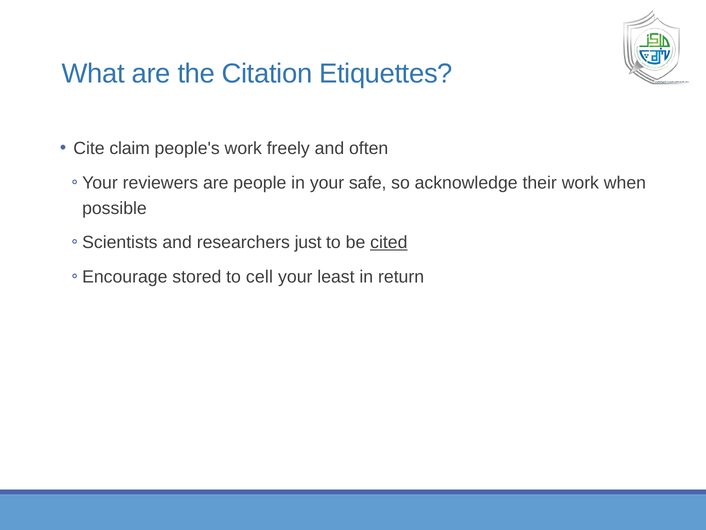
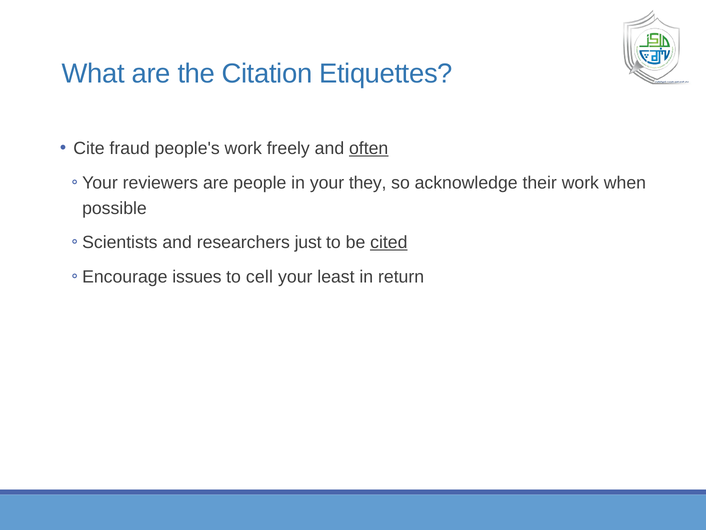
claim: claim -> fraud (130, 148)
often underline: none -> present (369, 148)
safe: safe -> they (368, 183)
stored: stored -> issues (197, 277)
